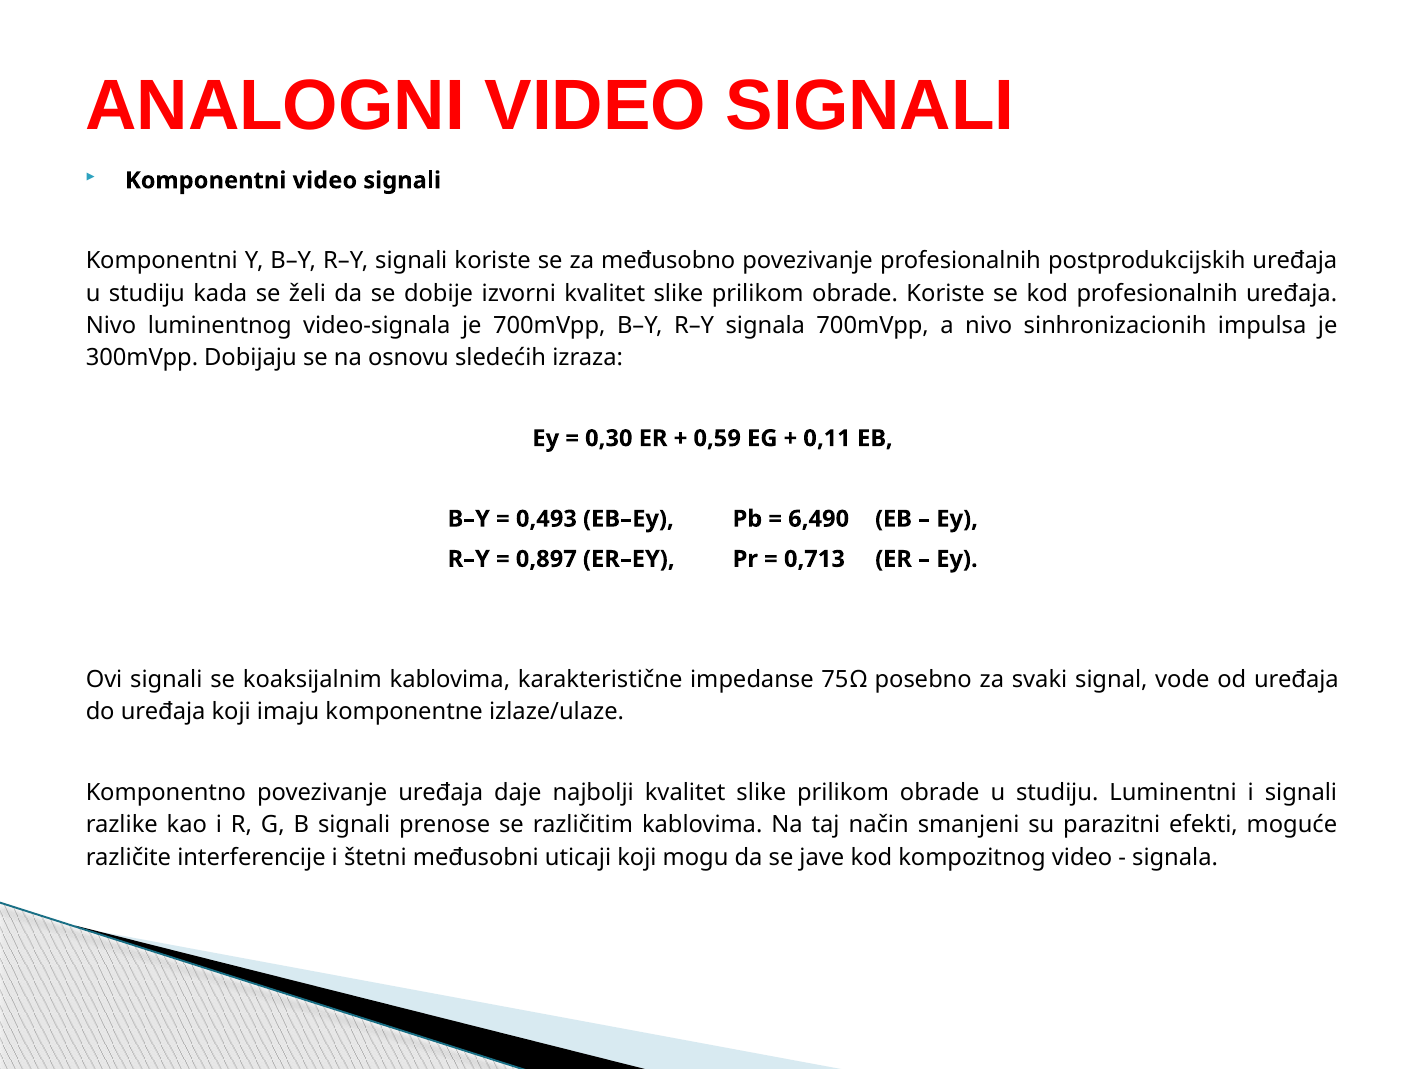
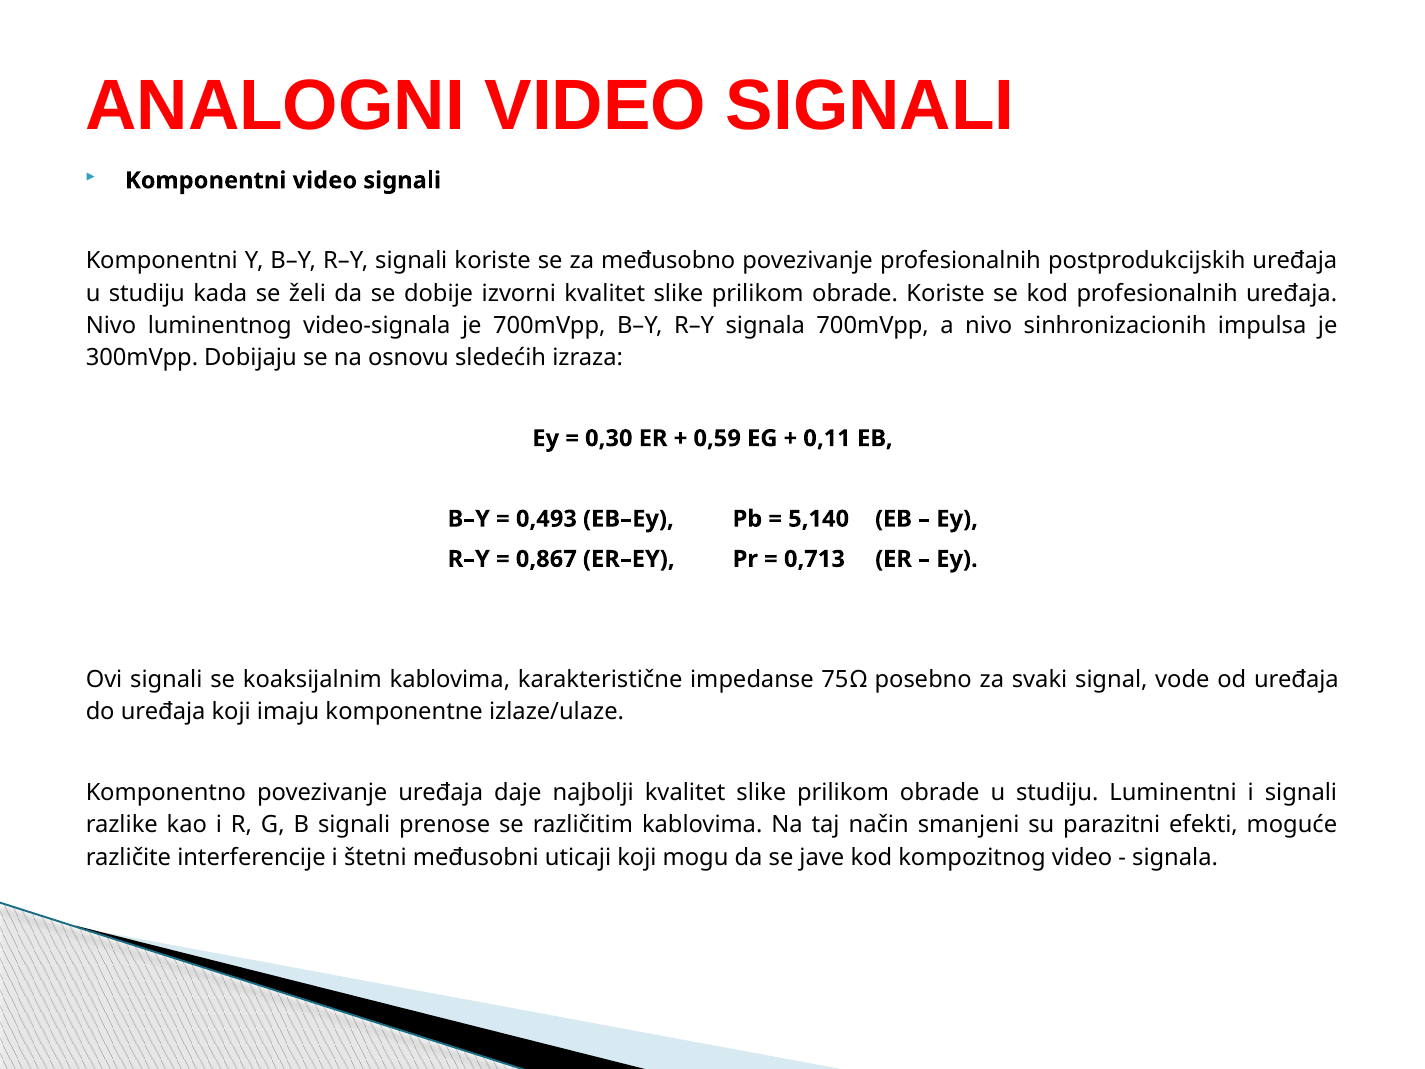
6,490: 6,490 -> 5,140 (819, 519)
0,897: 0,897 -> 0,867 (546, 559)
